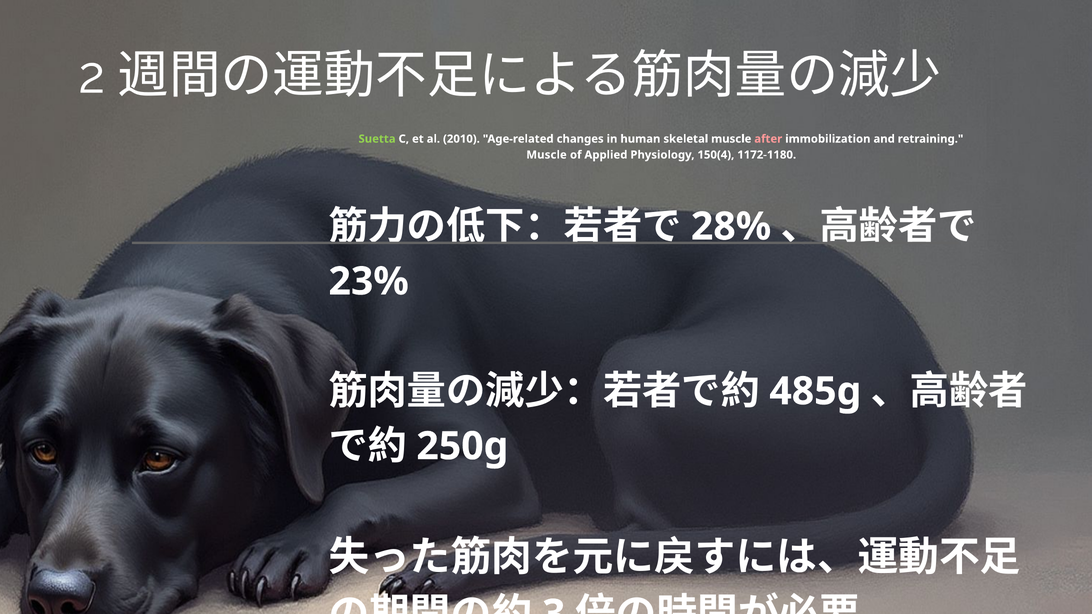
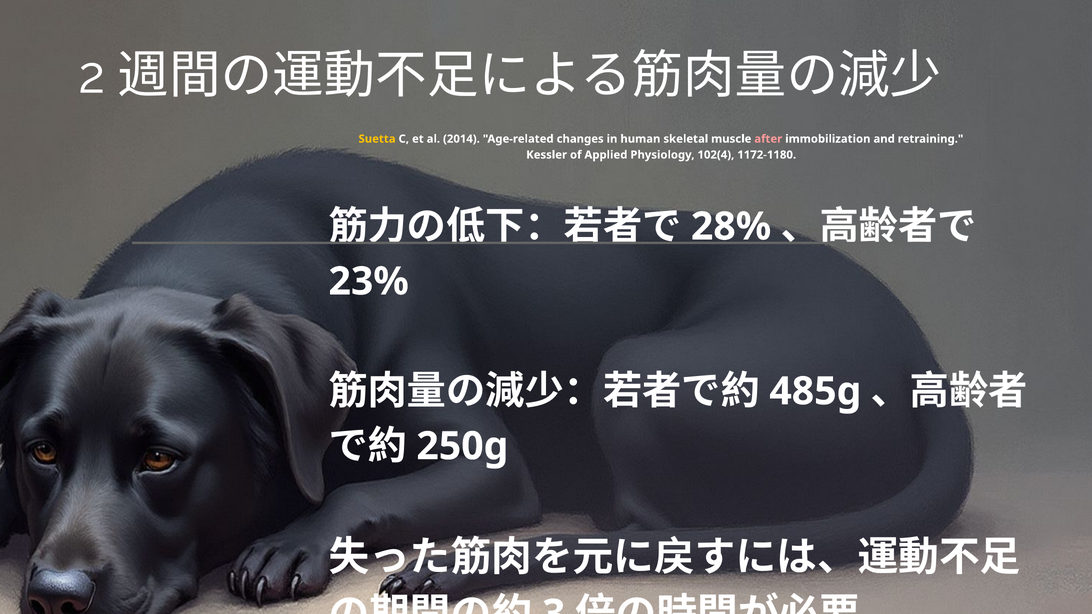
Suetta colour: light green -> yellow (377, 139)
2010: 2010 -> 2014 (461, 139)
Muscle: Muscle -> Kessler (547, 155)
150(4: 150(4 -> 102(4 (716, 155)
